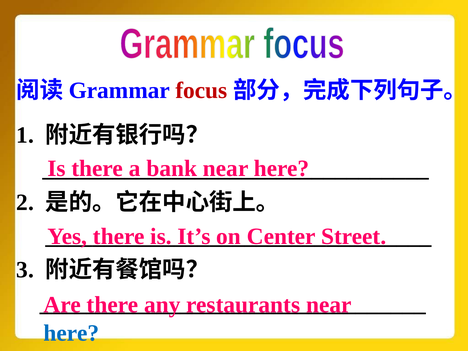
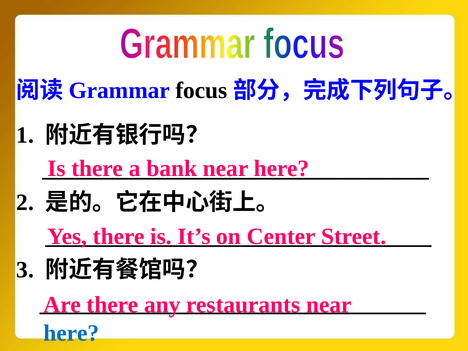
focus colour: red -> black (201, 90)
